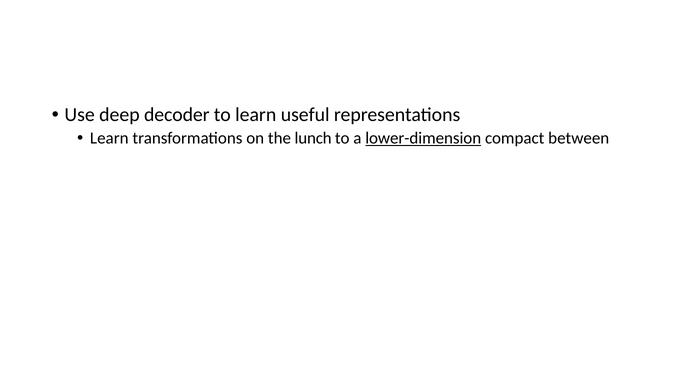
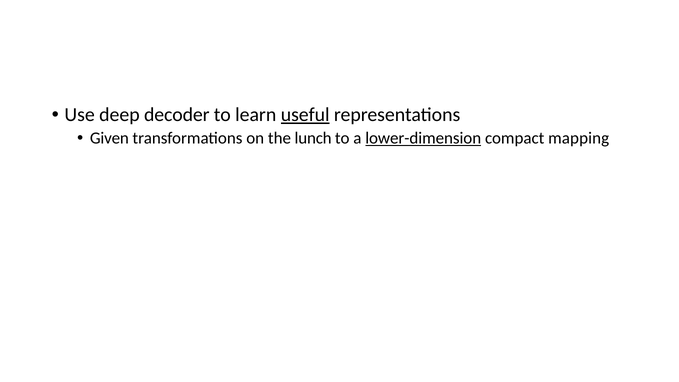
useful underline: none -> present (305, 115)
Learn: Learn -> Given (109, 138)
between: between -> mapping (579, 138)
